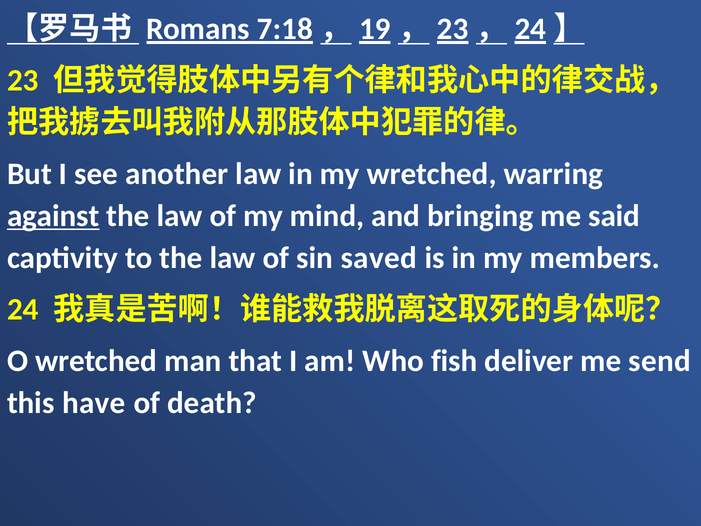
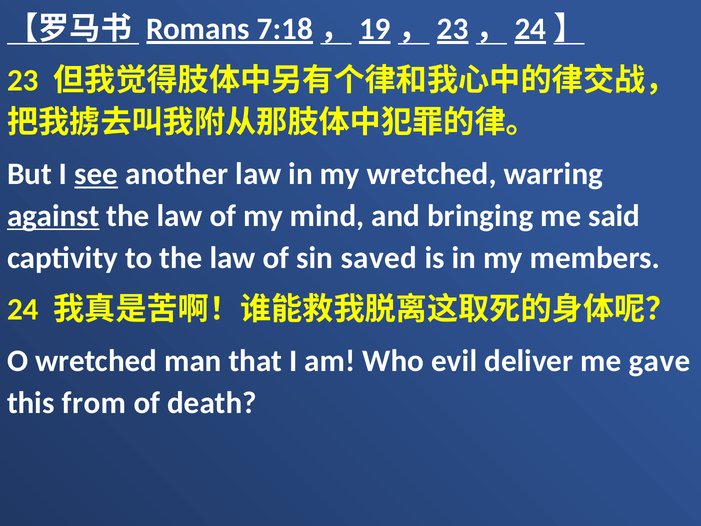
see underline: none -> present (96, 174)
fish: fish -> evil (454, 361)
send: send -> gave (660, 361)
have: have -> from (94, 403)
